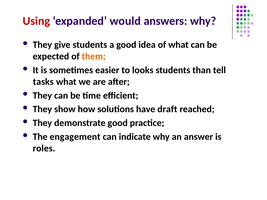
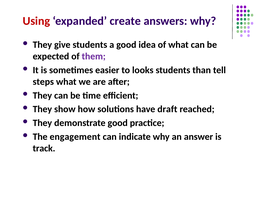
would: would -> create (125, 21)
them colour: orange -> purple (94, 56)
tasks: tasks -> steps (43, 82)
roles: roles -> track (44, 148)
